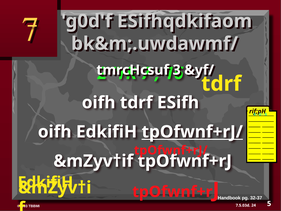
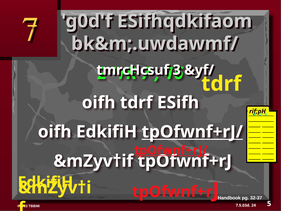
tpOfwnf+rJ/ underline: none -> present (171, 150)
